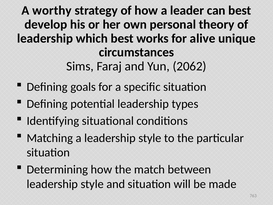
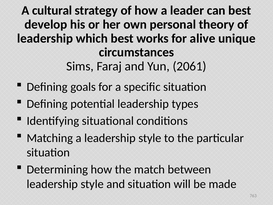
worthy: worthy -> cultural (52, 10)
2062: 2062 -> 2061 (190, 66)
